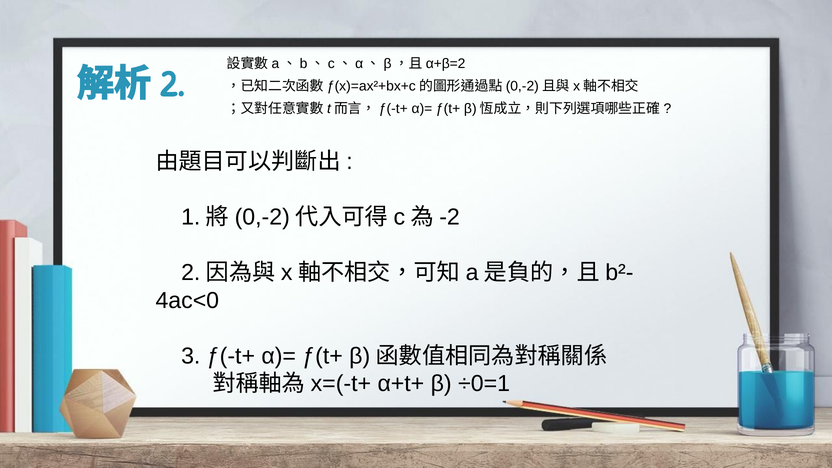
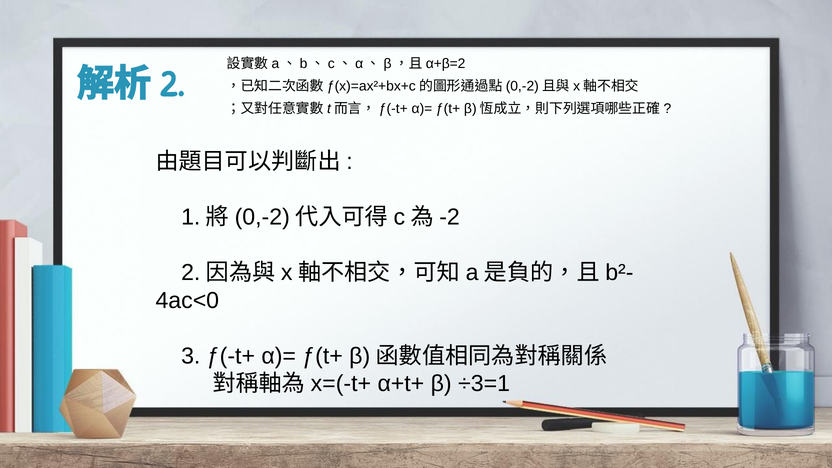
÷0=1: ÷0=1 -> ÷3=1 (484, 384)
